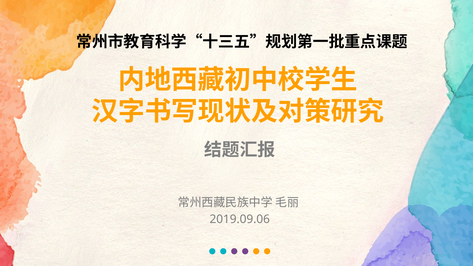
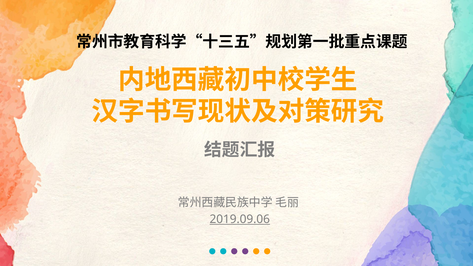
2019.09.06 underline: none -> present (240, 219)
